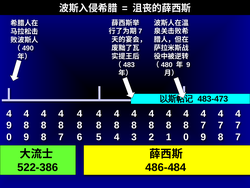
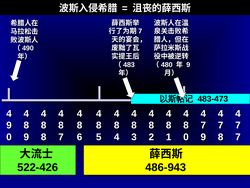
522-386: 522-386 -> 522-426 (38, 167)
486-484: 486-484 -> 486-943 (166, 167)
